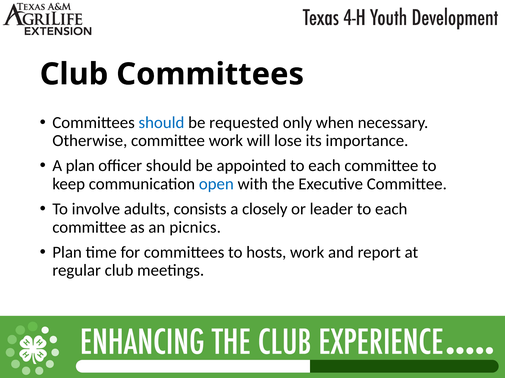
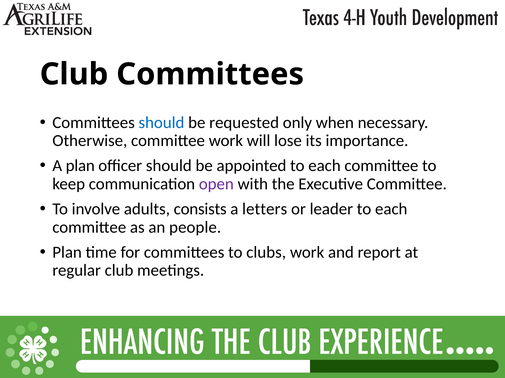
open colour: blue -> purple (216, 184)
closely: closely -> letters (265, 209)
picnics: picnics -> people (195, 228)
hosts: hosts -> clubs (266, 253)
